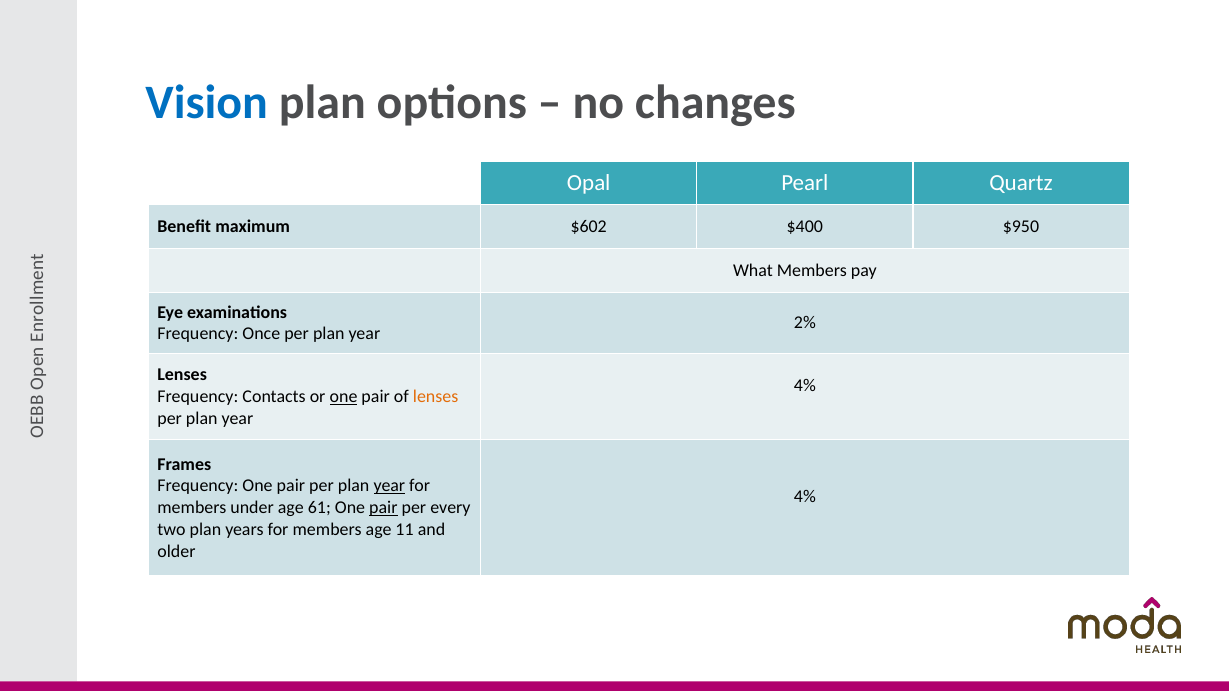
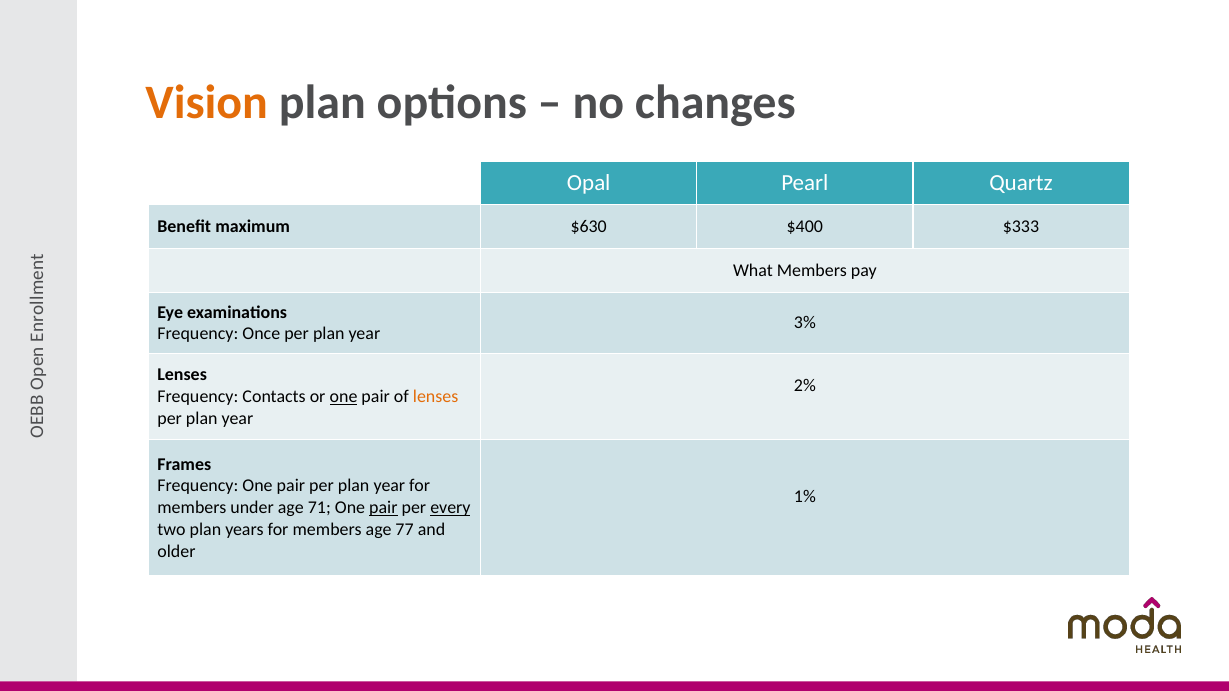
Vision colour: blue -> orange (207, 102)
$602: $602 -> $630 (589, 227)
$950: $950 -> $333 (1021, 227)
2%: 2% -> 3% (805, 323)
4%: 4% -> 2% (805, 386)
year underline: present -> none (389, 486)
4%: 4% -> 1% (805, 497)
61: 61 -> 71 (319, 508)
every underline: none -> present (450, 508)
11: 11 -> 77 (405, 530)
